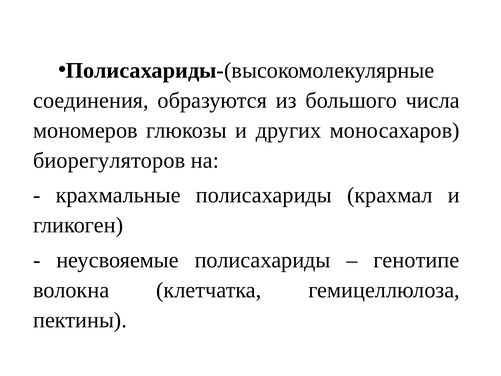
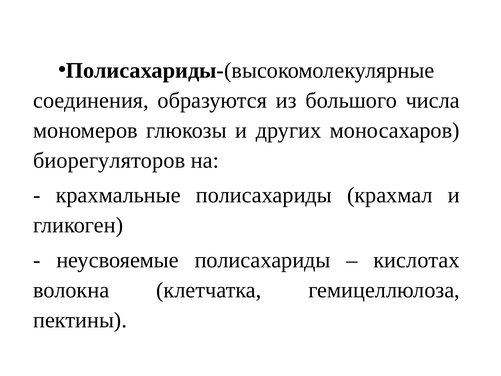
генотипе: генотипе -> кислотах (416, 260)
